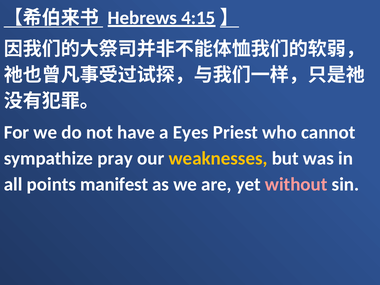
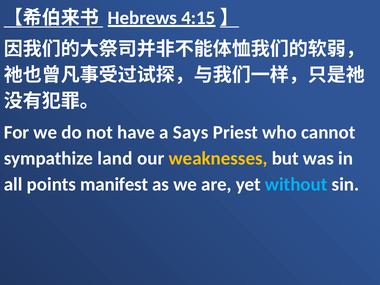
Eyes: Eyes -> Says (191, 132)
pray: pray -> land (115, 158)
without colour: pink -> light blue (296, 184)
